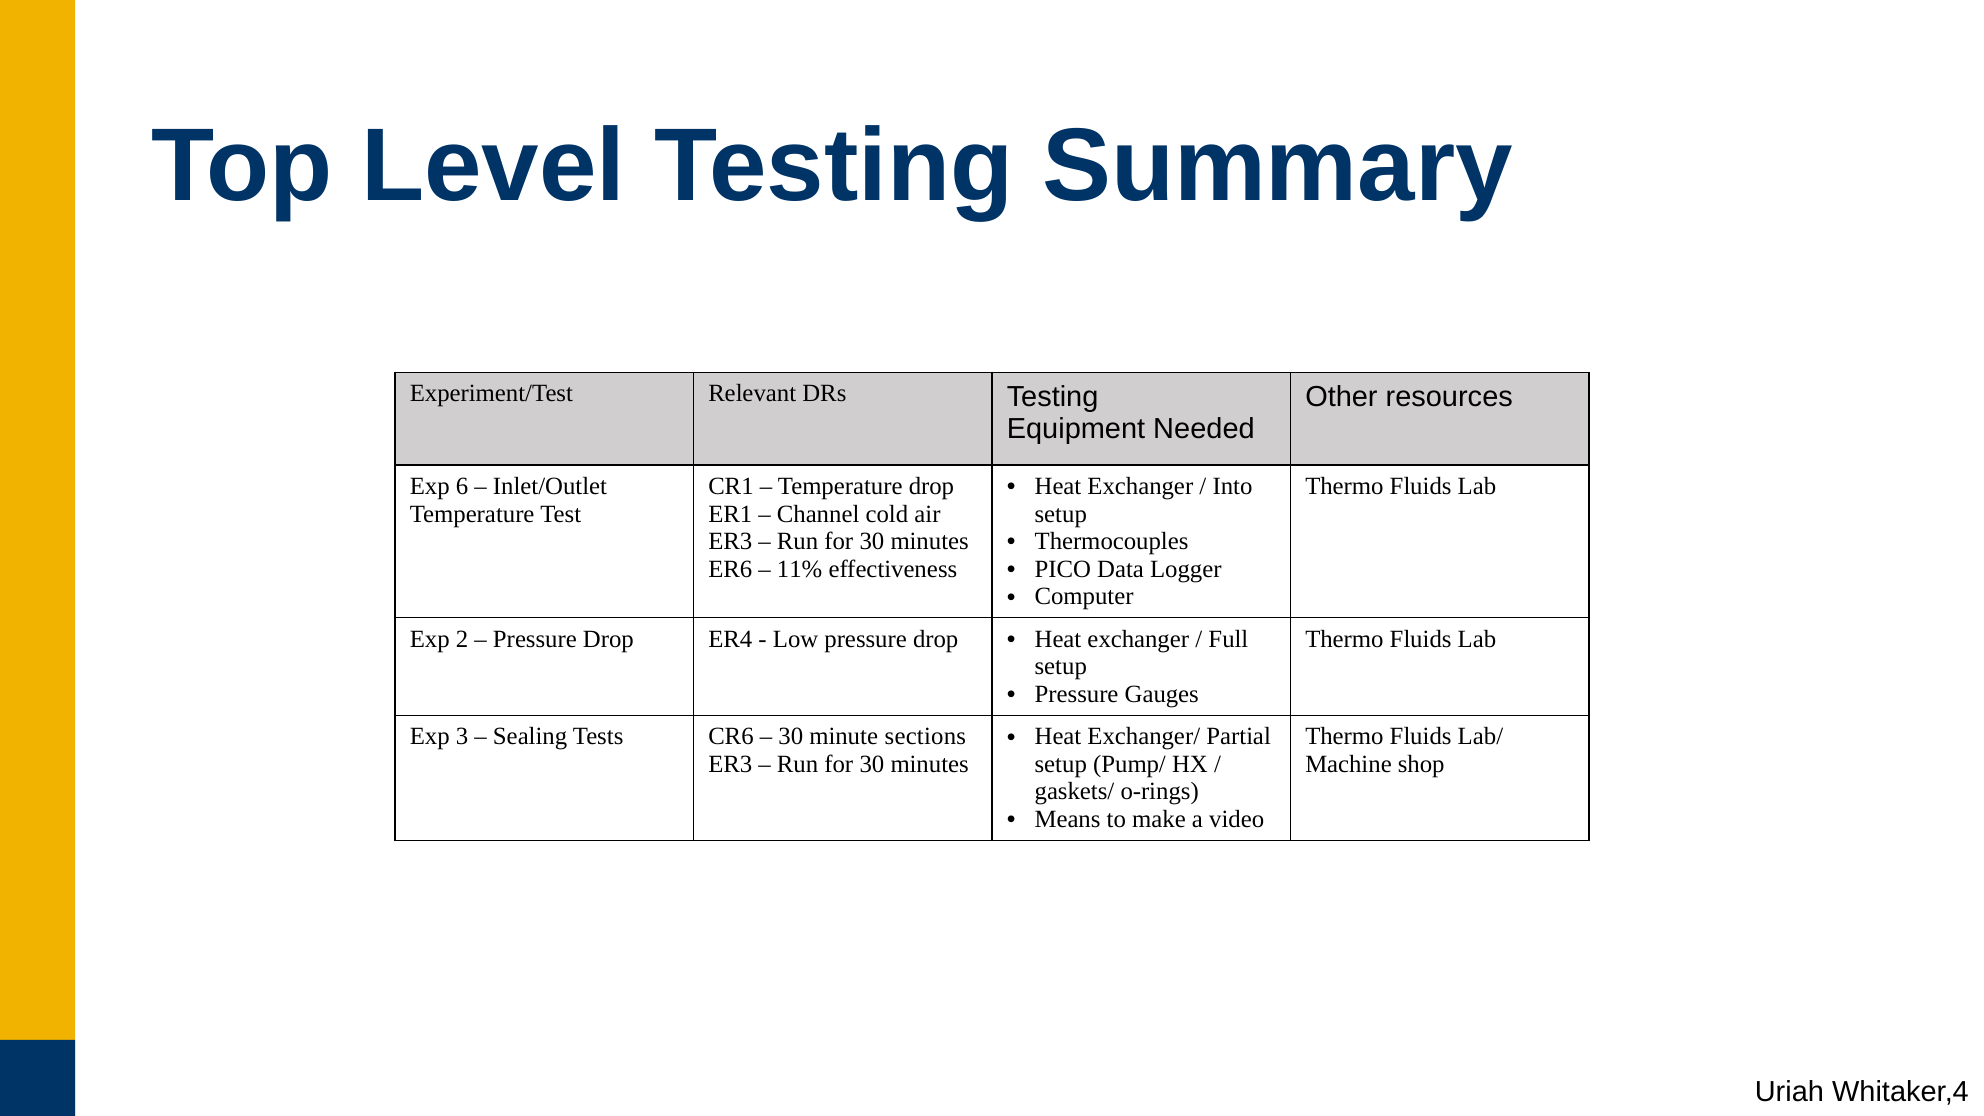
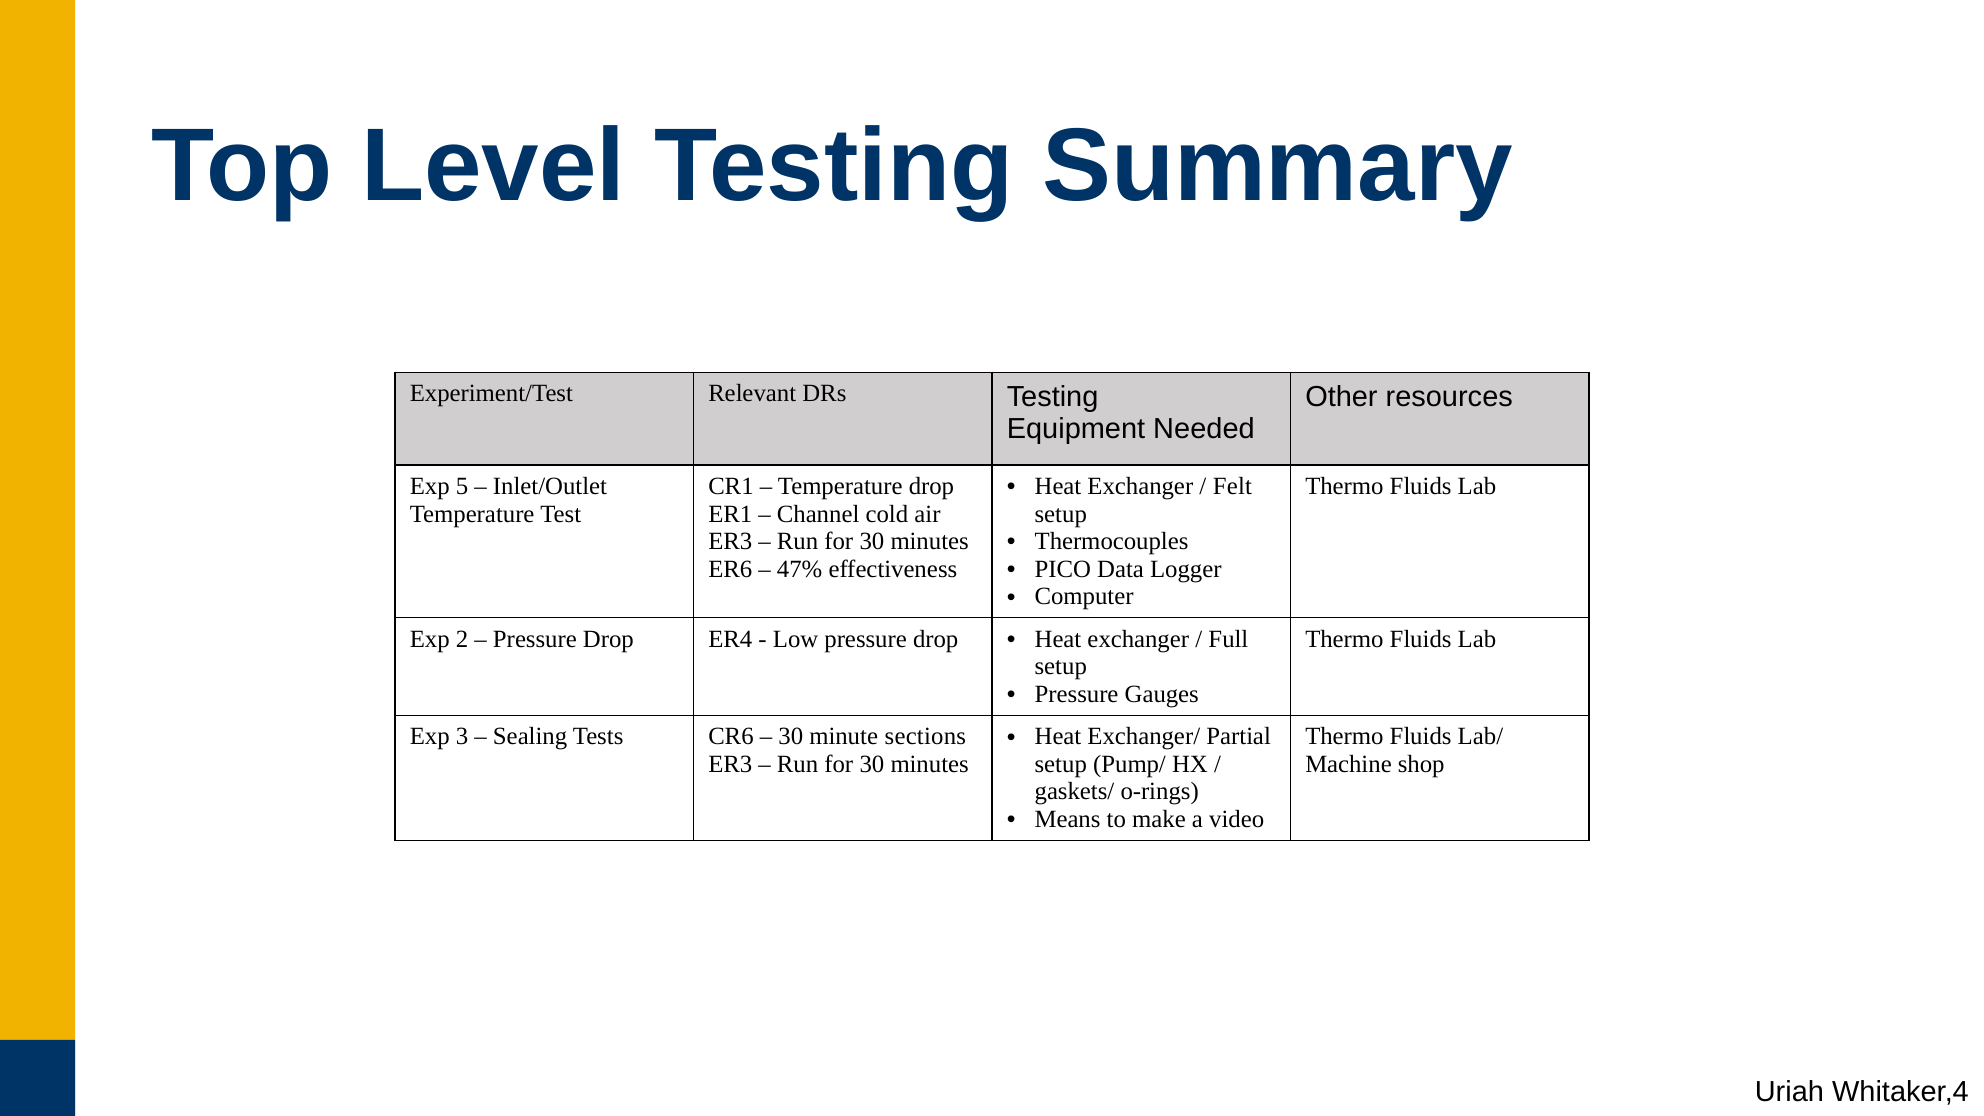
6: 6 -> 5 (462, 486)
Into: Into -> Felt (1232, 486)
11%: 11% -> 47% (800, 569)
